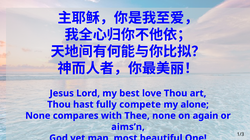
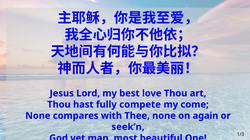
alone: alone -> come (195, 105)
aims’n: aims’n -> seek’n (128, 127)
